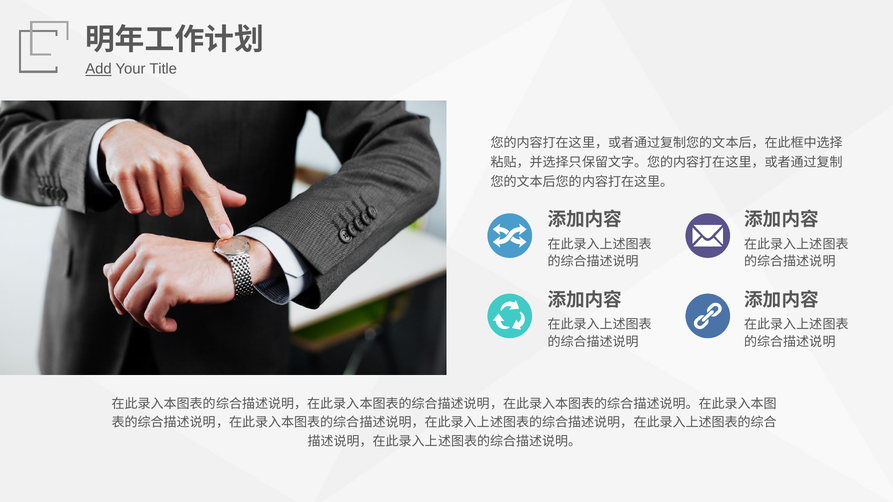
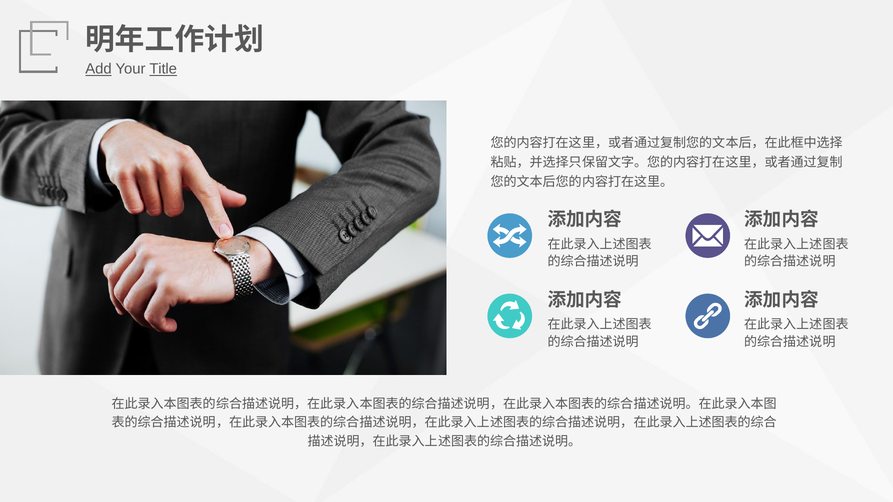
Title underline: none -> present (163, 69)
